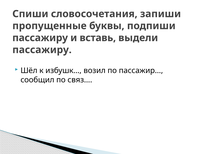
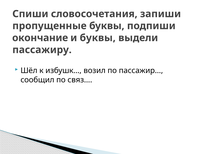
пассажиру: пассажиру -> окончание (40, 38)
и вставь: вставь -> буквы (98, 38)
